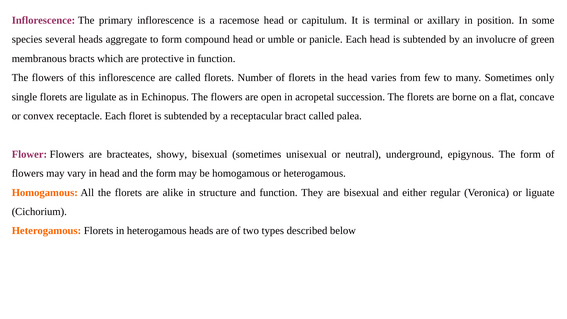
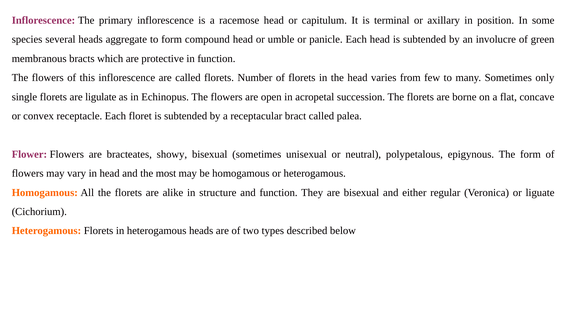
underground: underground -> polypetalous (414, 154)
and the form: form -> most (166, 173)
